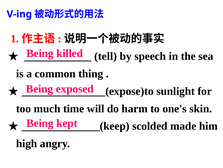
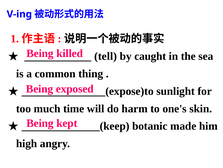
speech: speech -> caught (150, 56)
scolded: scolded -> botanic (150, 126)
